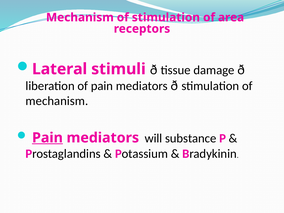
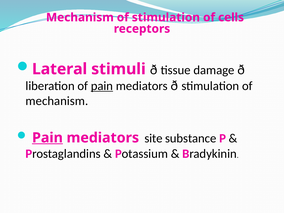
area: area -> cells (231, 17)
pain underline: none -> present (102, 86)
will: will -> site (154, 138)
